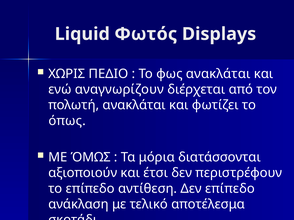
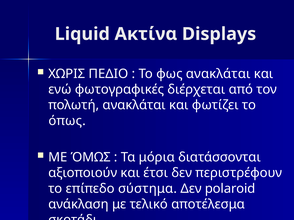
Φωτός: Φωτός -> Ακτίνα (146, 34)
αναγνωρίζουν: αναγνωρίζουν -> φωτογραφικές (120, 90)
αντίθεση: αντίθεση -> σύστημα (147, 189)
Δεν επίπεδο: επίπεδο -> polaroid (230, 189)
